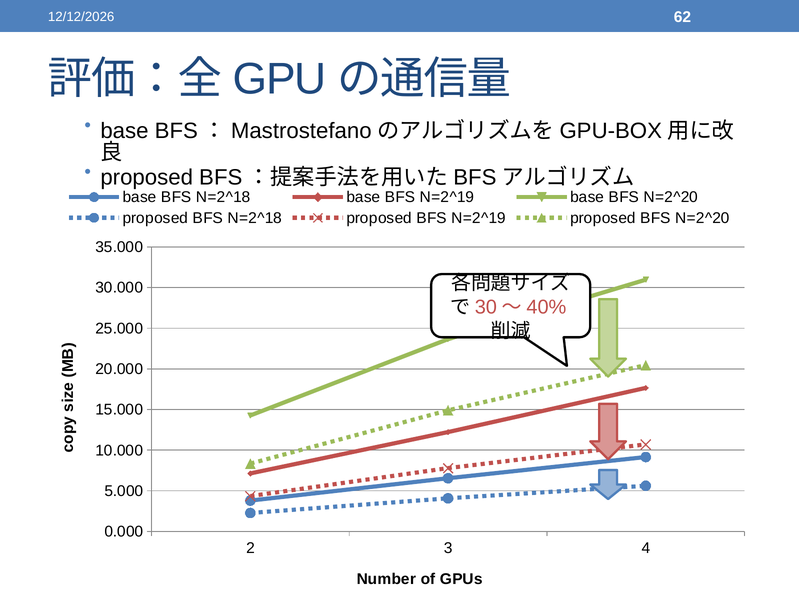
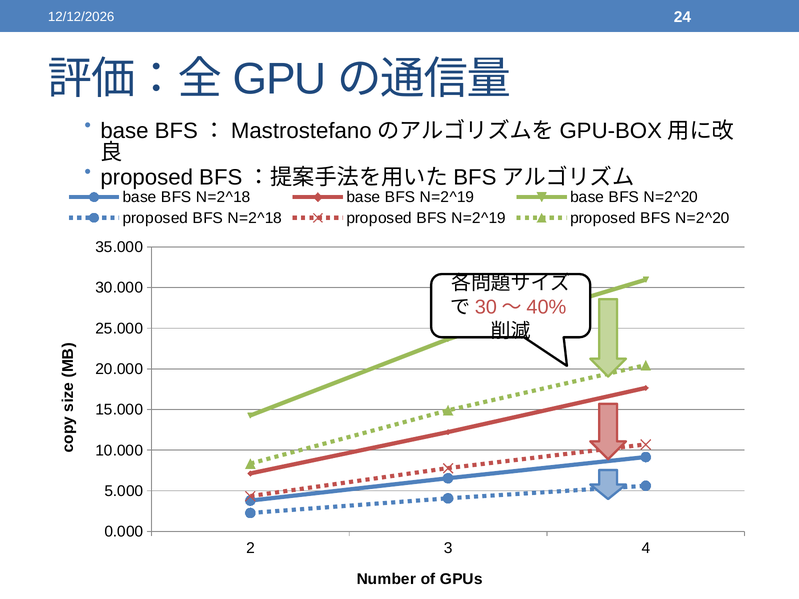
62: 62 -> 24 (682, 17)
